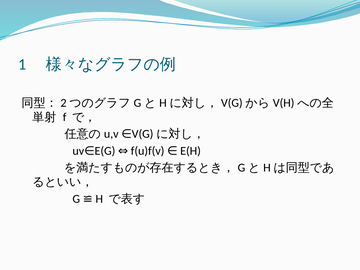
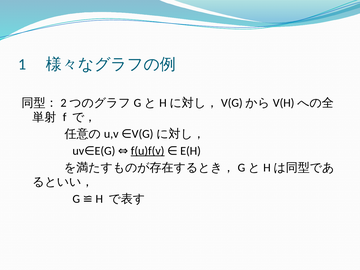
f(u)f(v underline: none -> present (148, 151)
